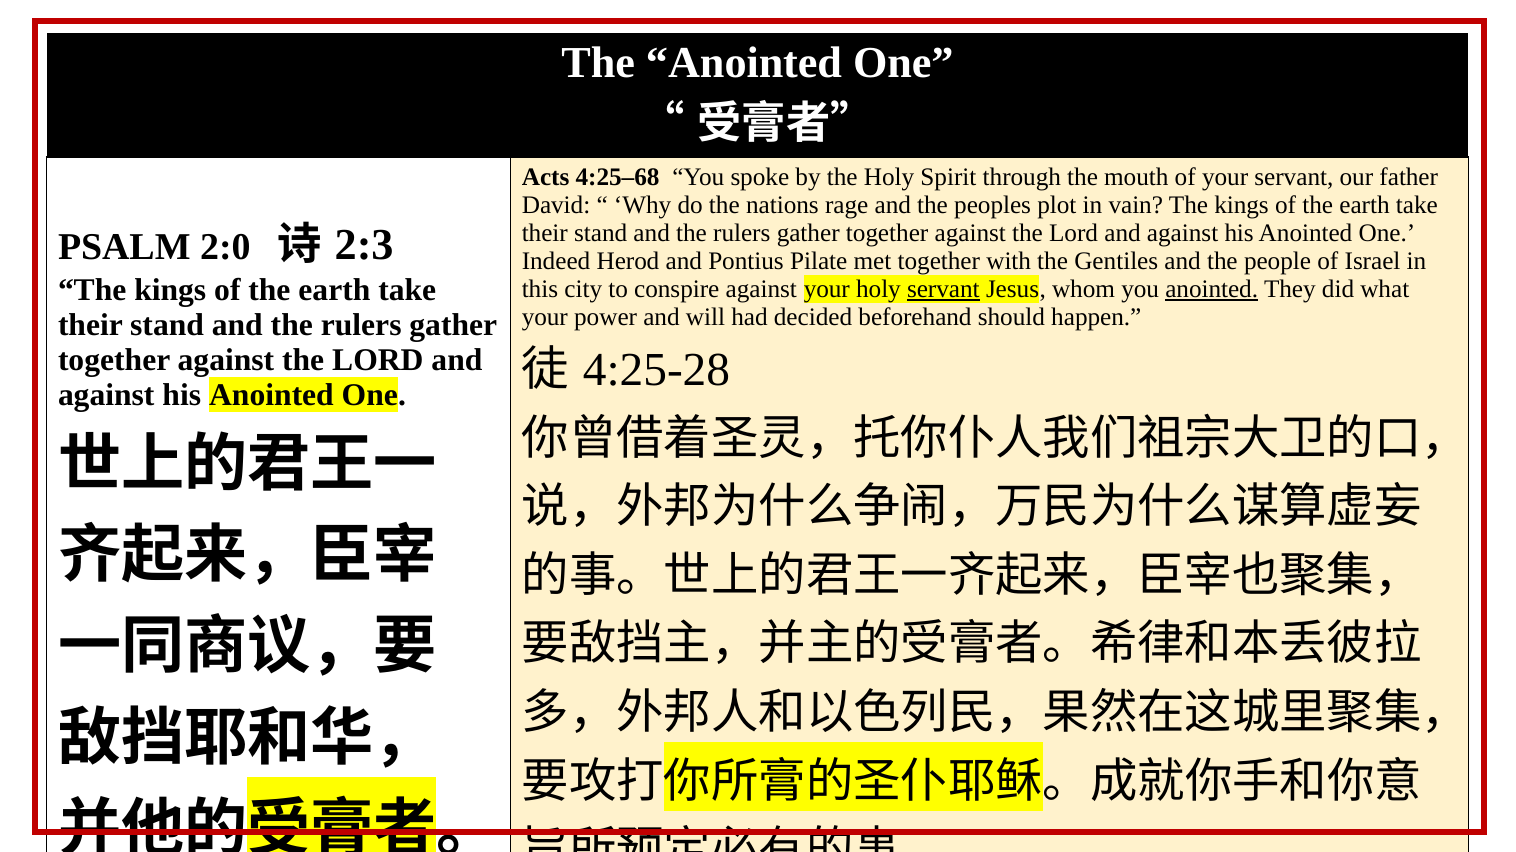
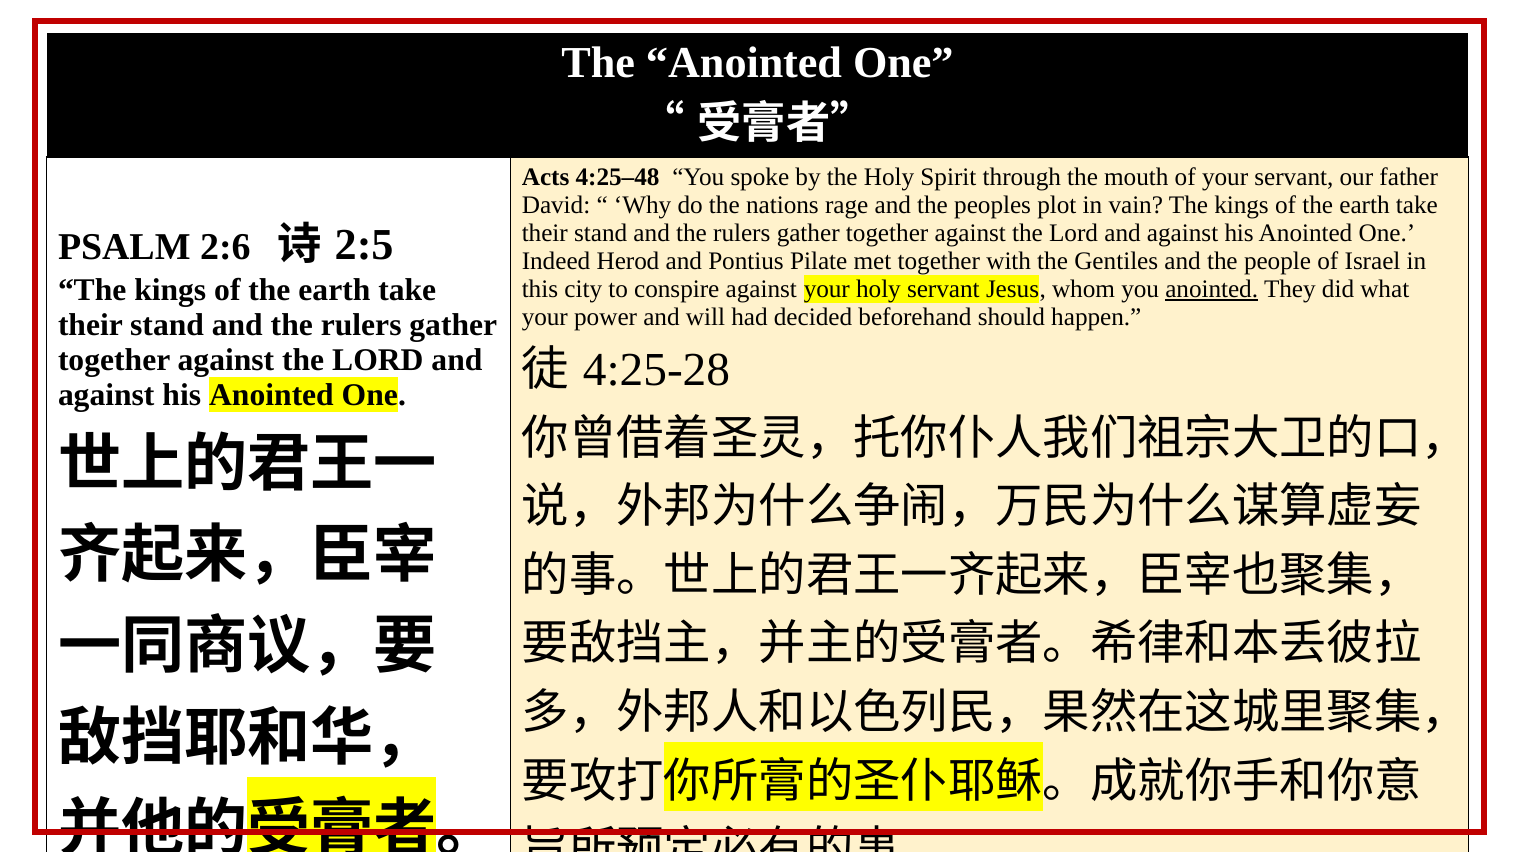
4:25–68: 4:25–68 -> 4:25–48 (618, 177)
2:0: 2:0 -> 2:6 (225, 247)
2:3: 2:3 -> 2:5 (364, 245)
servant underline: present -> none (943, 289)
